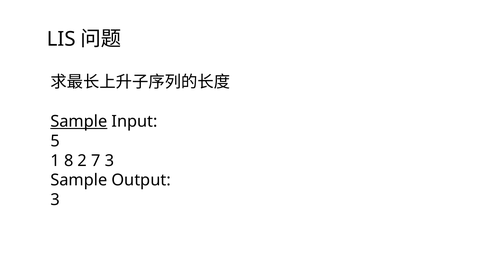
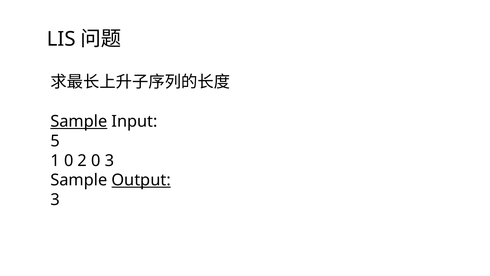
1 8: 8 -> 0 (69, 160)
2 7: 7 -> 0 (96, 160)
Output underline: none -> present (141, 180)
